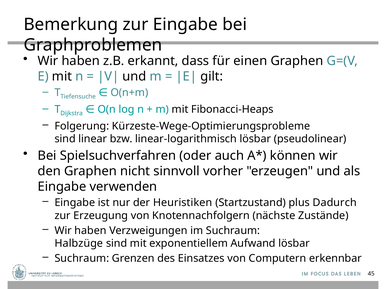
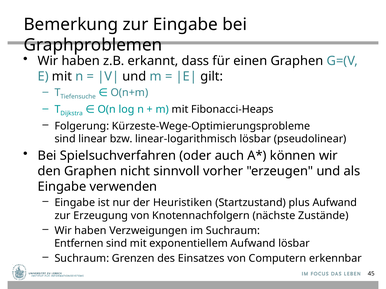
plus Dadurch: Dadurch -> Aufwand (335, 203)
Halbzüge: Halbzüge -> Entfernen (79, 244)
